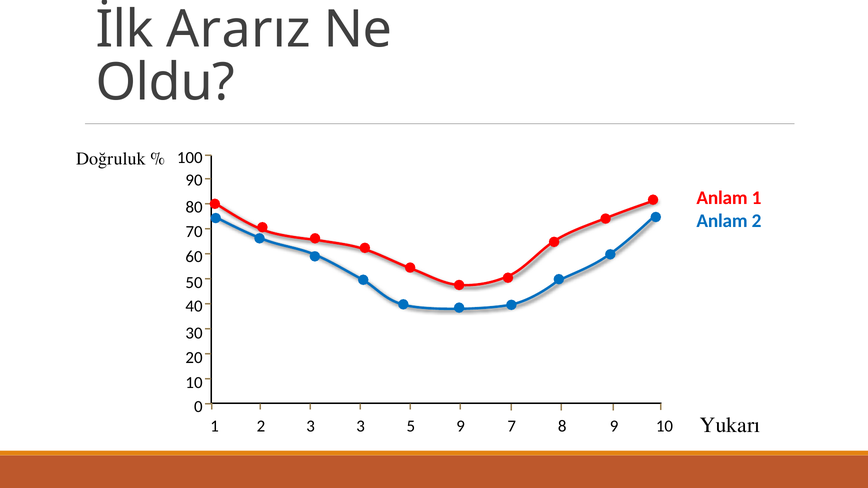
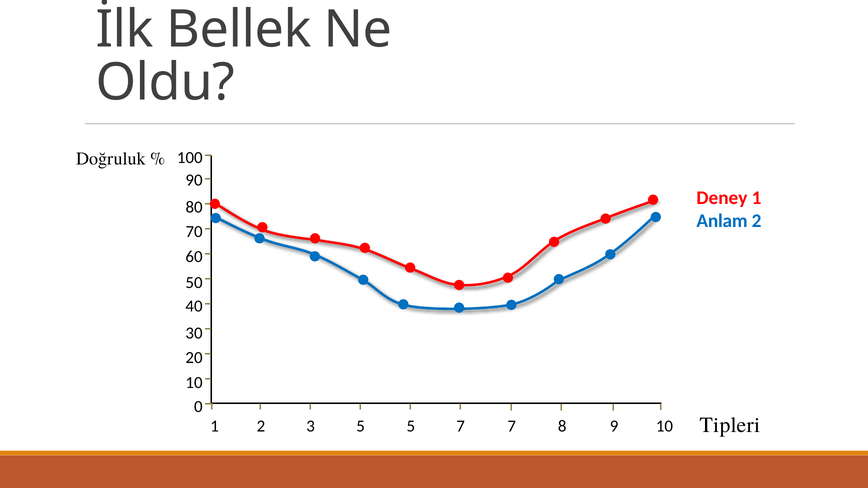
Ararız: Ararız -> Bellek (239, 30)
Anlam: Anlam -> Deney (722, 198)
Yukarı: Yukarı -> Tipleri (730, 425)
3 3: 3 -> 5 (361, 426)
5 9: 9 -> 7 (461, 426)
